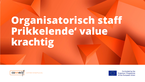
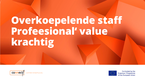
Organisatorisch: Organisatorisch -> Overkoepelende (53, 20)
Prikkelende‘: Prikkelende‘ -> Profeesional‘ (44, 31)
